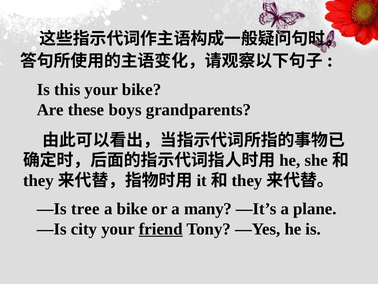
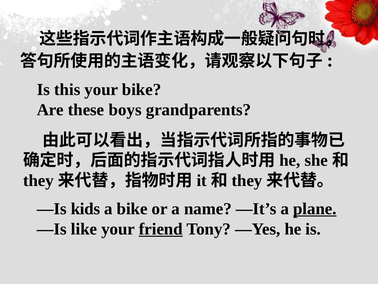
tree: tree -> kids (86, 208)
many: many -> name (208, 208)
plane underline: none -> present (315, 208)
city: city -> like (84, 229)
